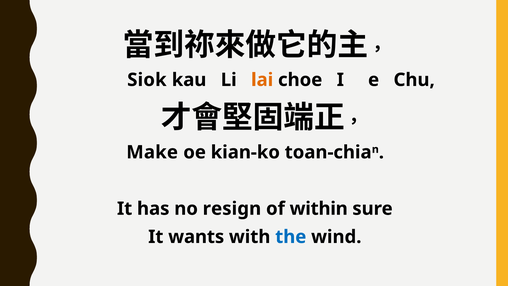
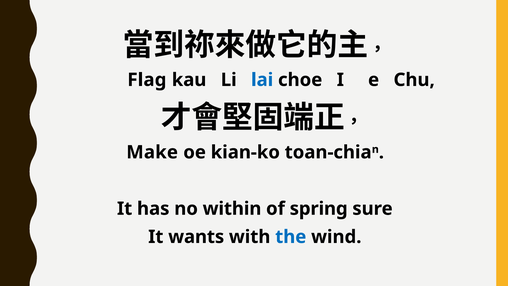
Siok: Siok -> Flag (147, 80)
lai colour: orange -> blue (262, 80)
resign: resign -> within (232, 208)
within: within -> spring (319, 208)
